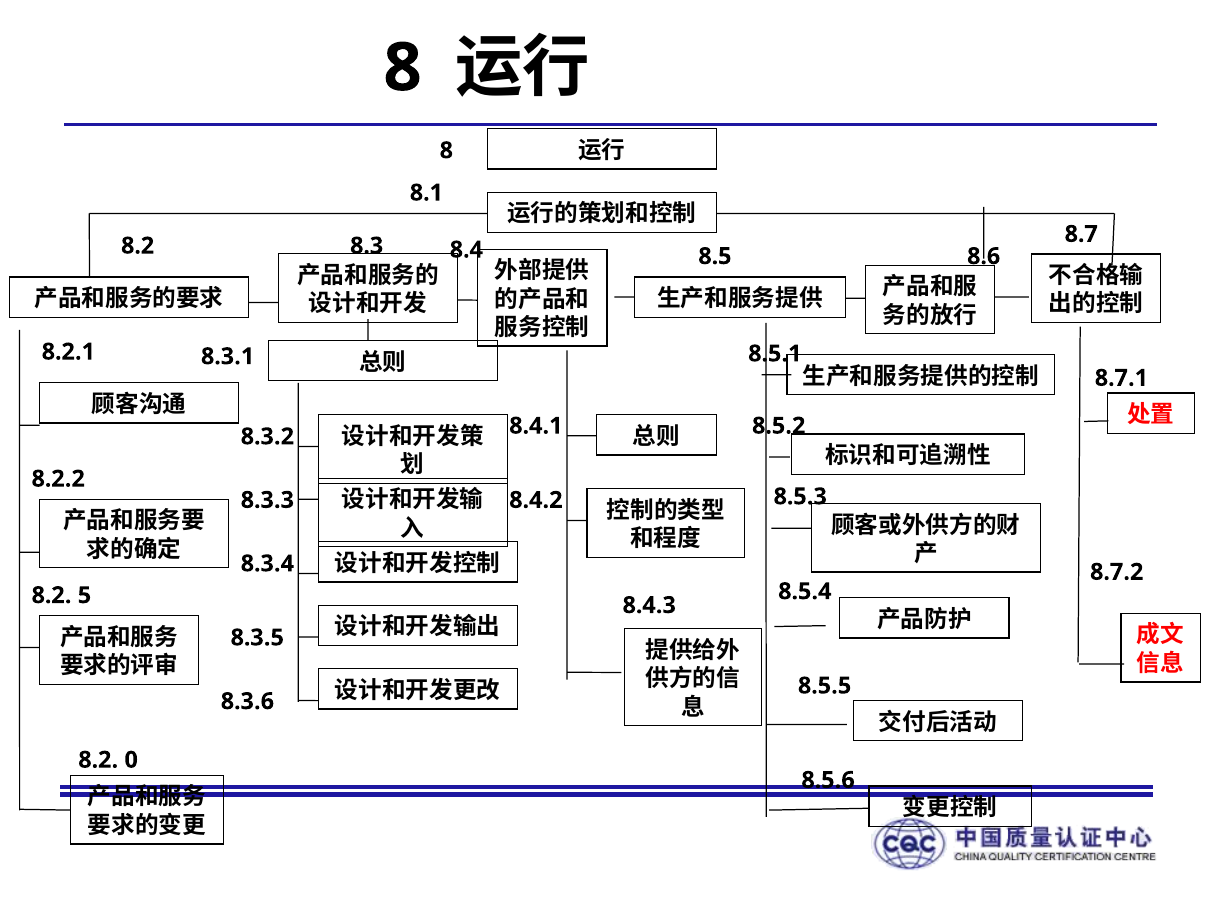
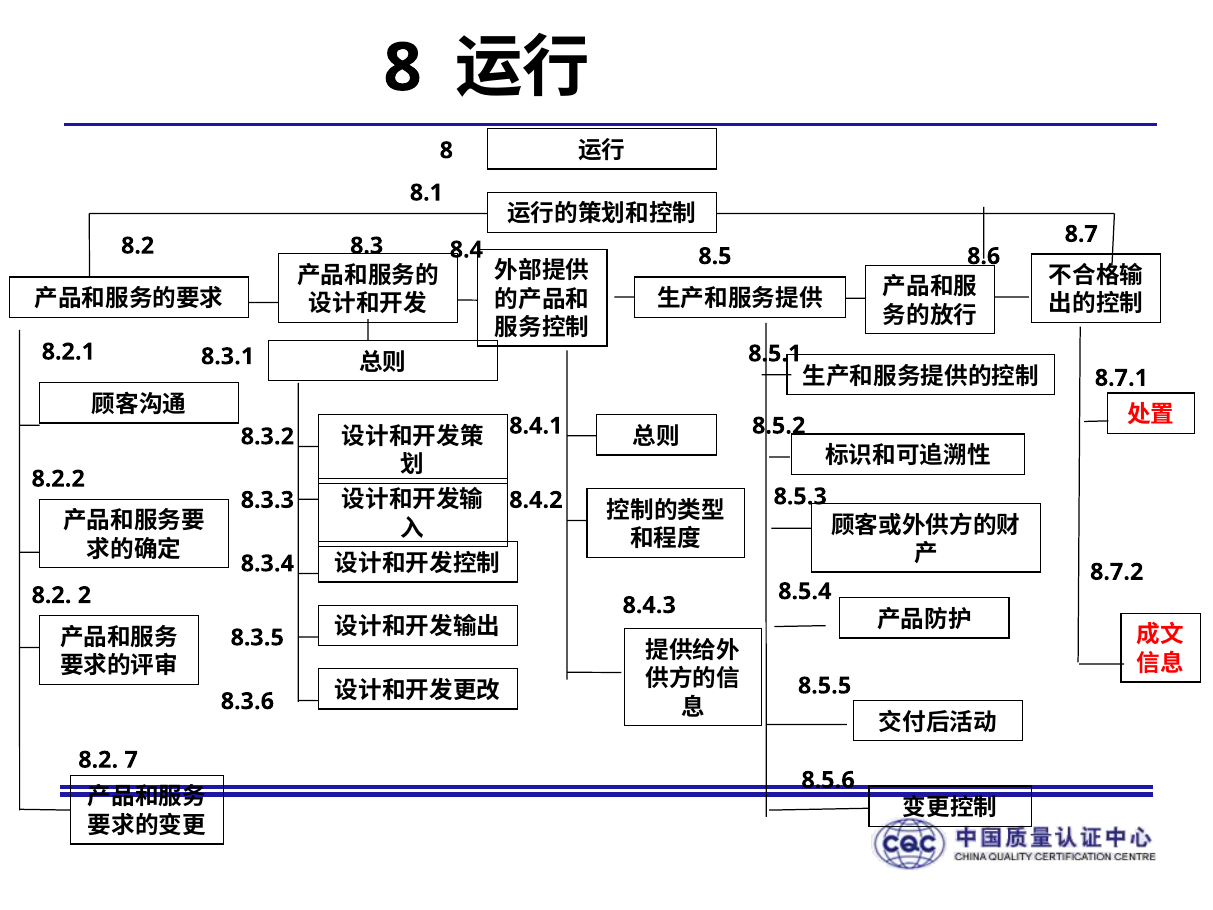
5: 5 -> 2 (84, 595)
0: 0 -> 7 (131, 760)
